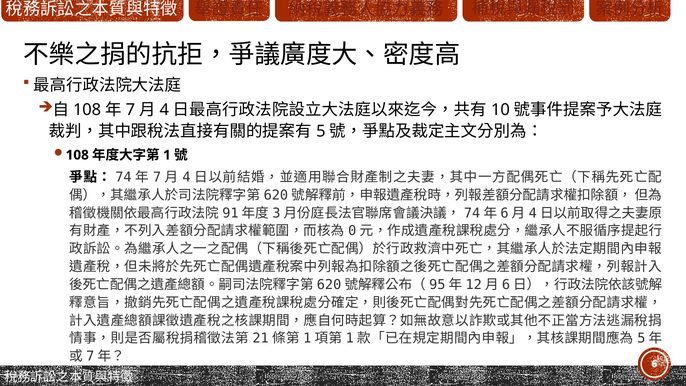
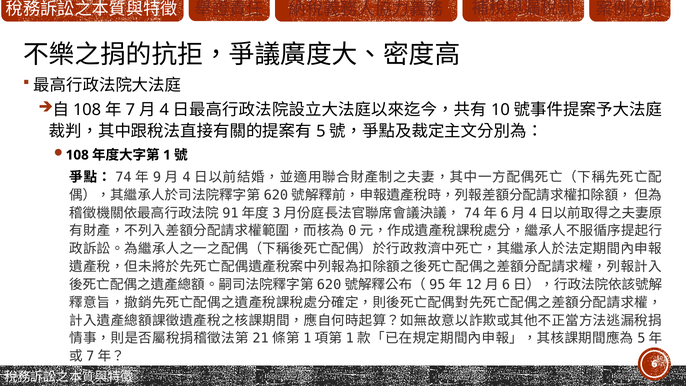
7: 7 -> 9 (157, 177)
